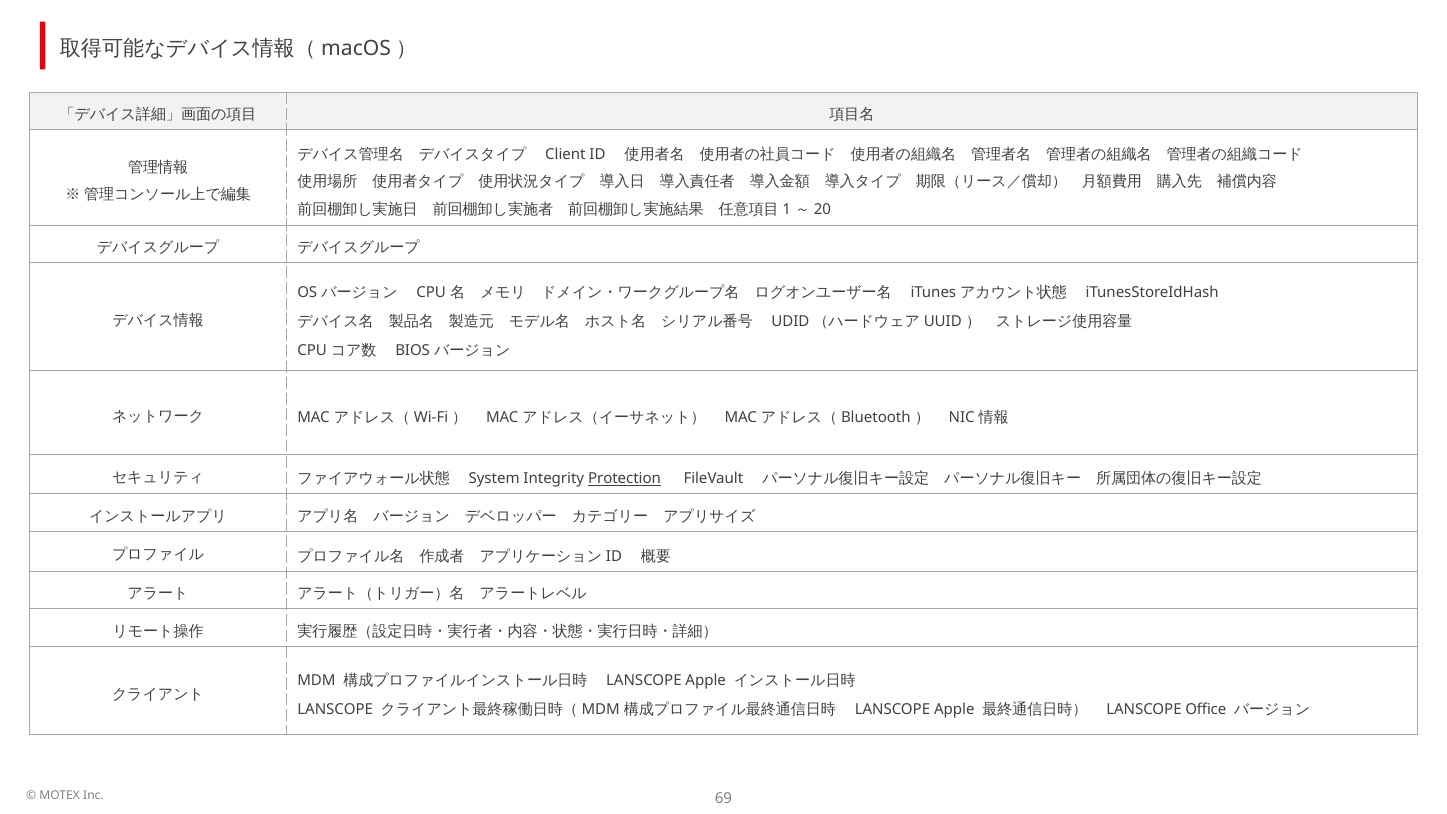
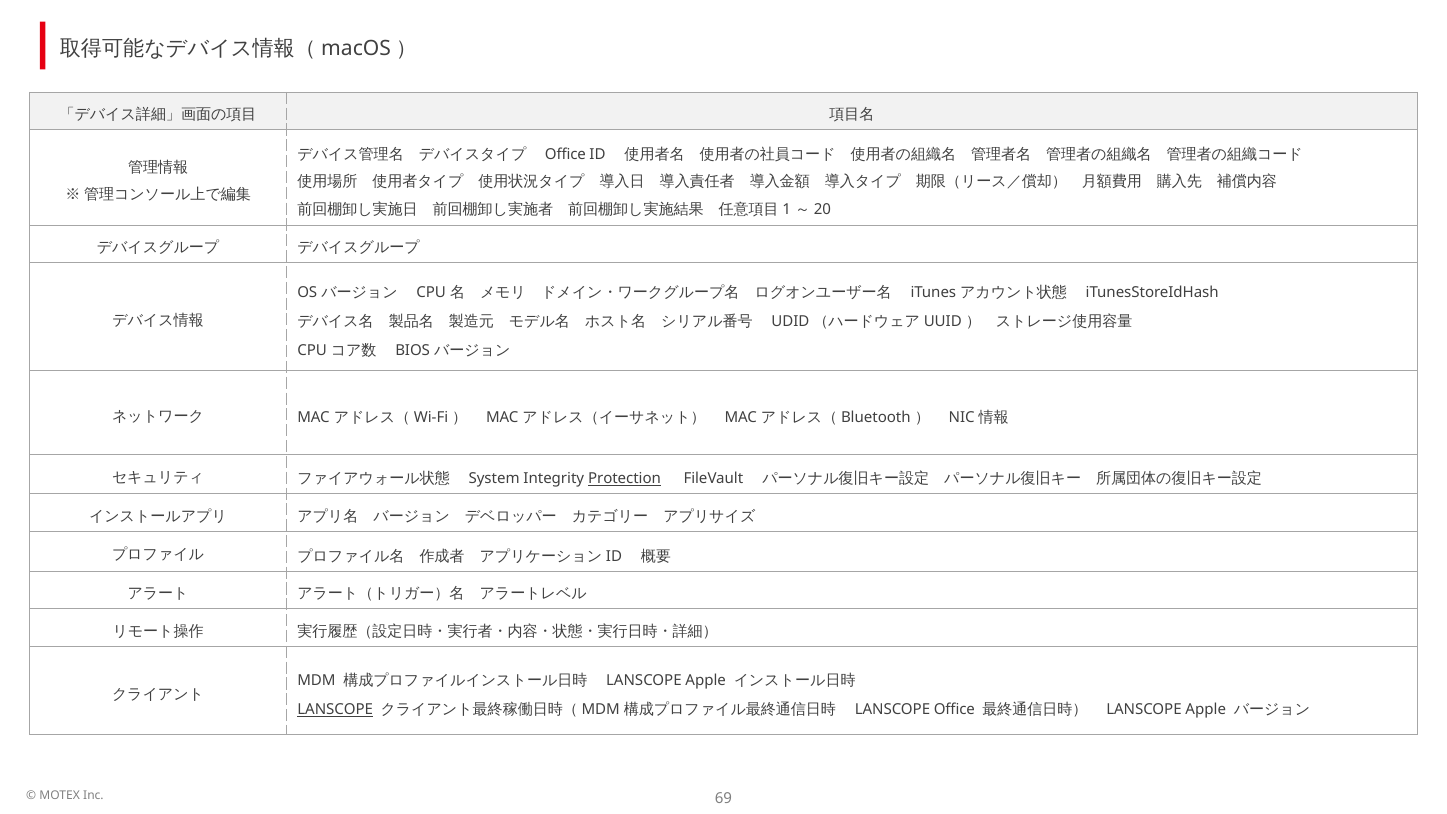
Client: Client -> Office (565, 154)
LANSCOPE underline: none -> present (335, 710)
Apple: Apple -> Office (954, 710)
Office: Office -> Apple (1206, 710)
